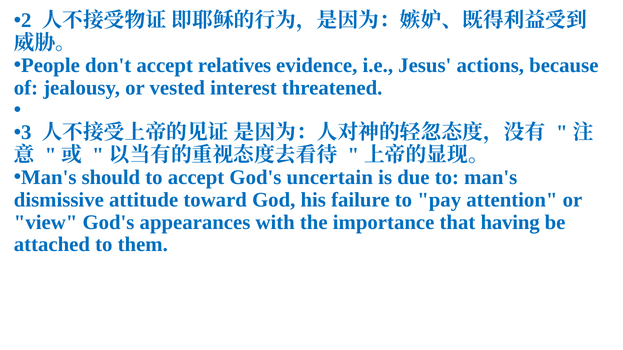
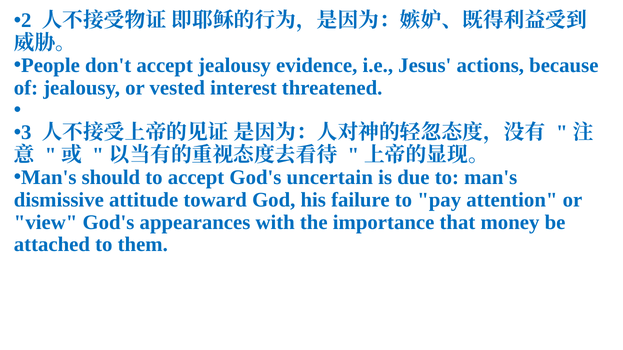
accept relatives: relatives -> jealousy (234, 65)
having: having -> money (510, 223)
